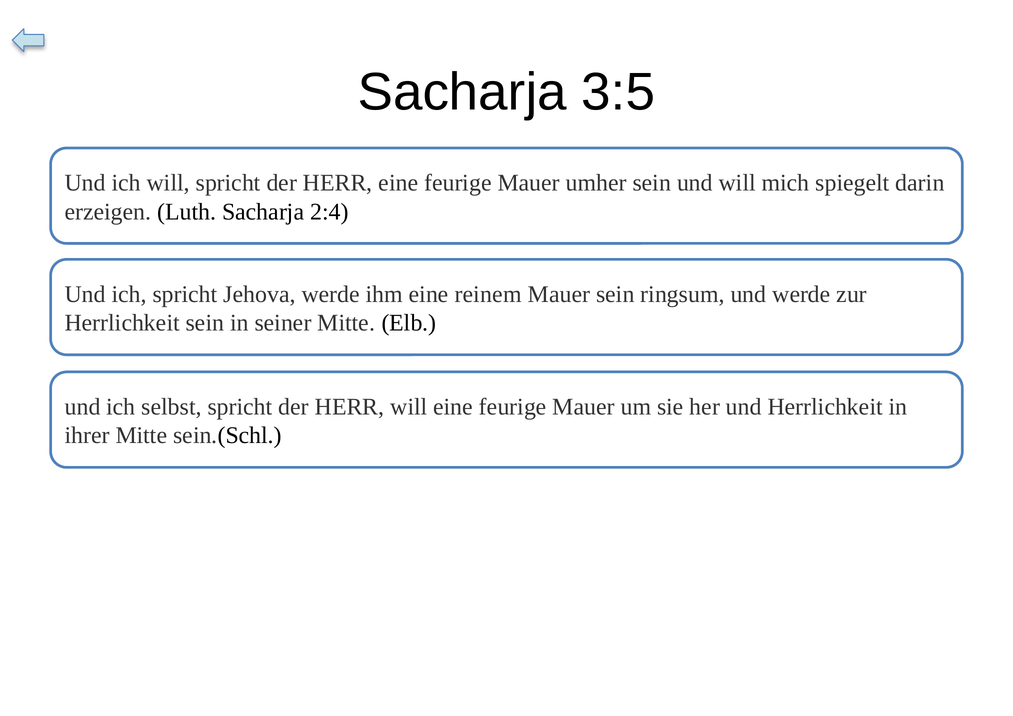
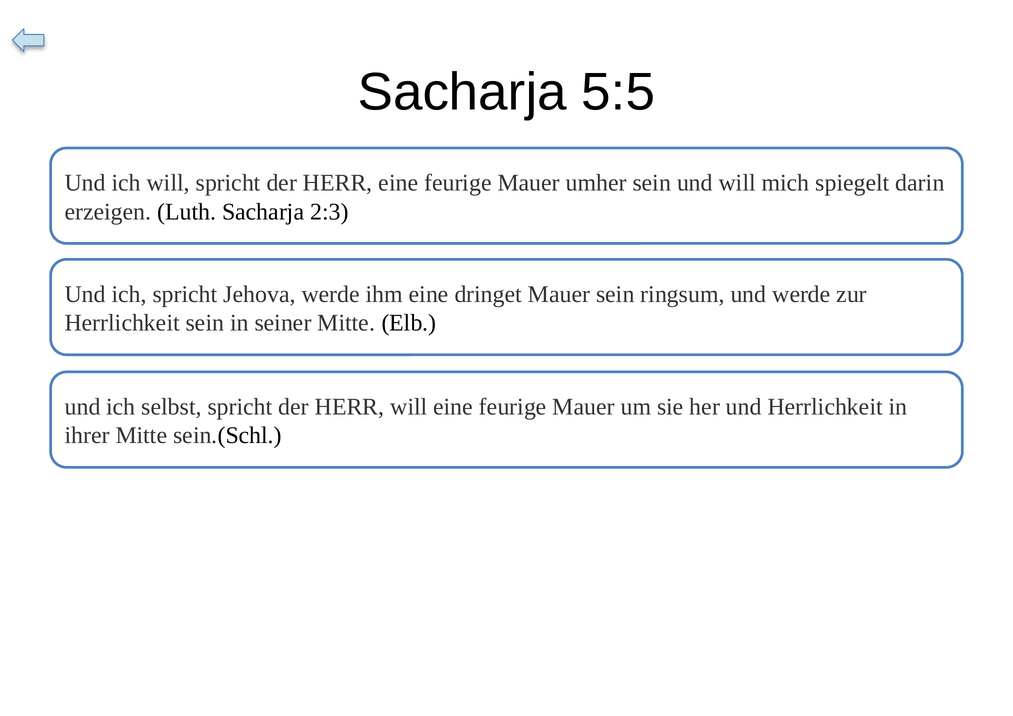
3:5: 3:5 -> 5:5 (618, 92)
2:4: 2:4 -> 2:3 (329, 212)
reinem: reinem -> dringet (488, 294)
